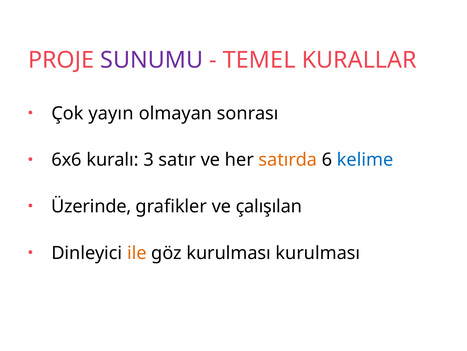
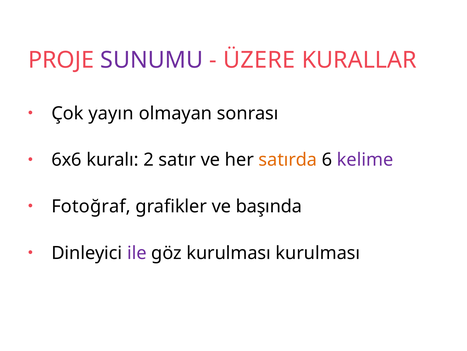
TEMEL: TEMEL -> ÜZERE (259, 60)
3: 3 -> 2 (149, 160)
kelime colour: blue -> purple (365, 160)
Üzerinde: Üzerinde -> Fotoğraf (91, 206)
çalışılan: çalışılan -> başında (269, 206)
ile colour: orange -> purple (137, 252)
